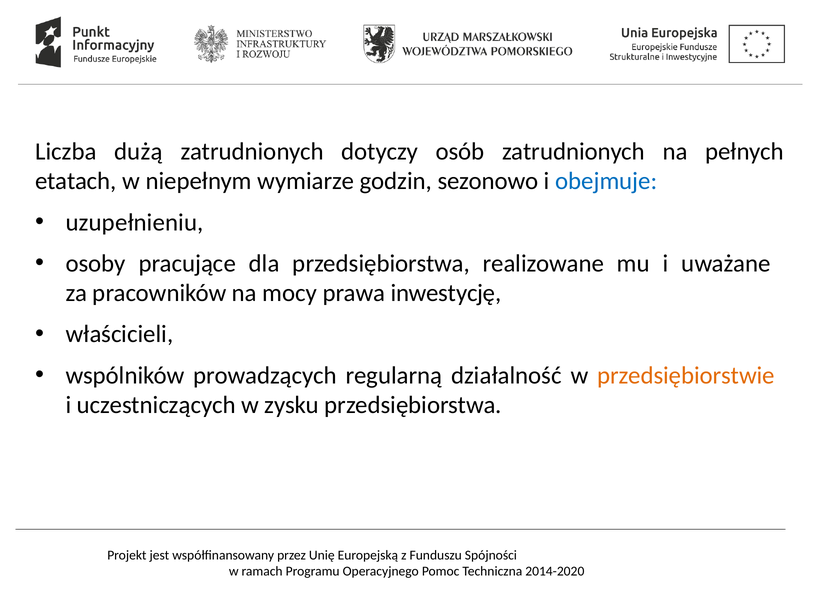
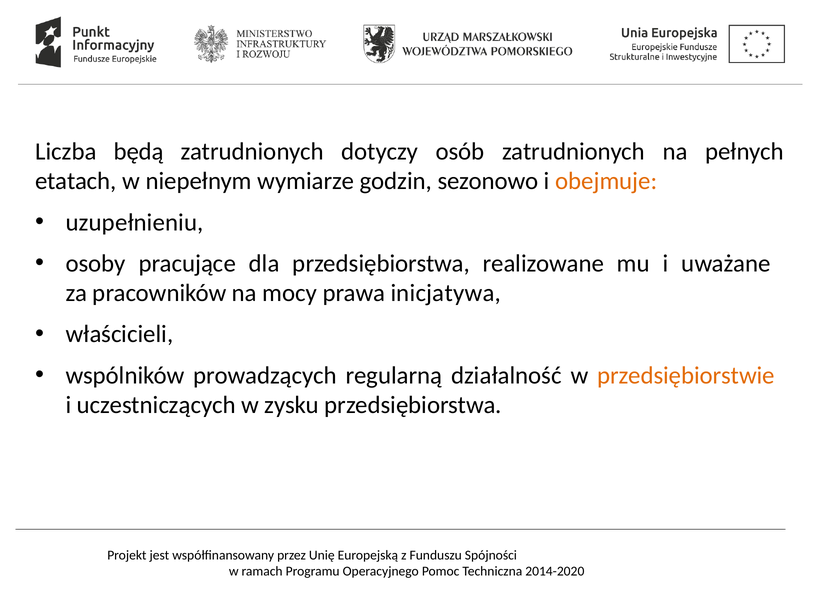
dużą: dużą -> będą (139, 152)
obejmuje colour: blue -> orange (606, 181)
inwestycję: inwestycję -> inicjatywa (446, 293)
